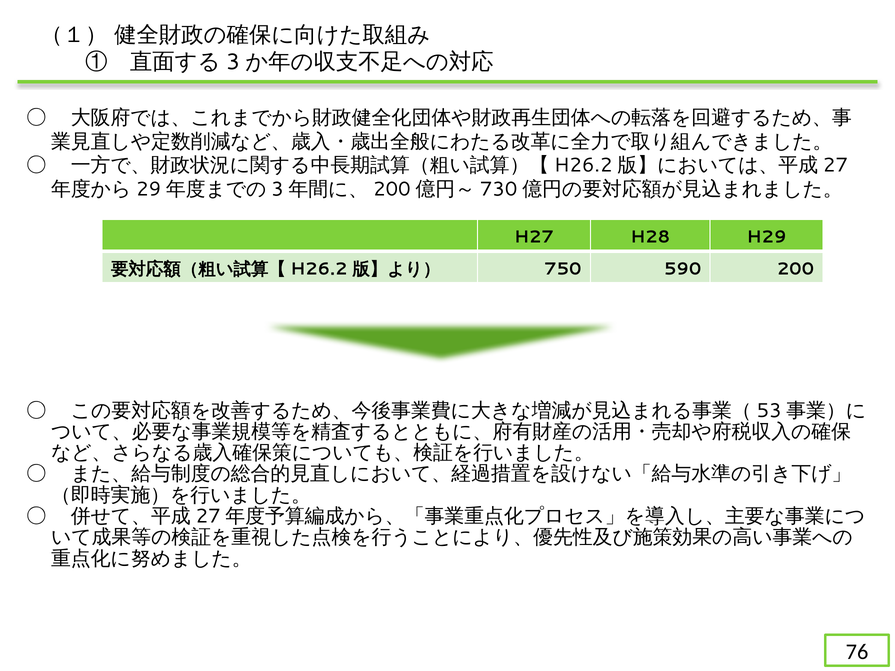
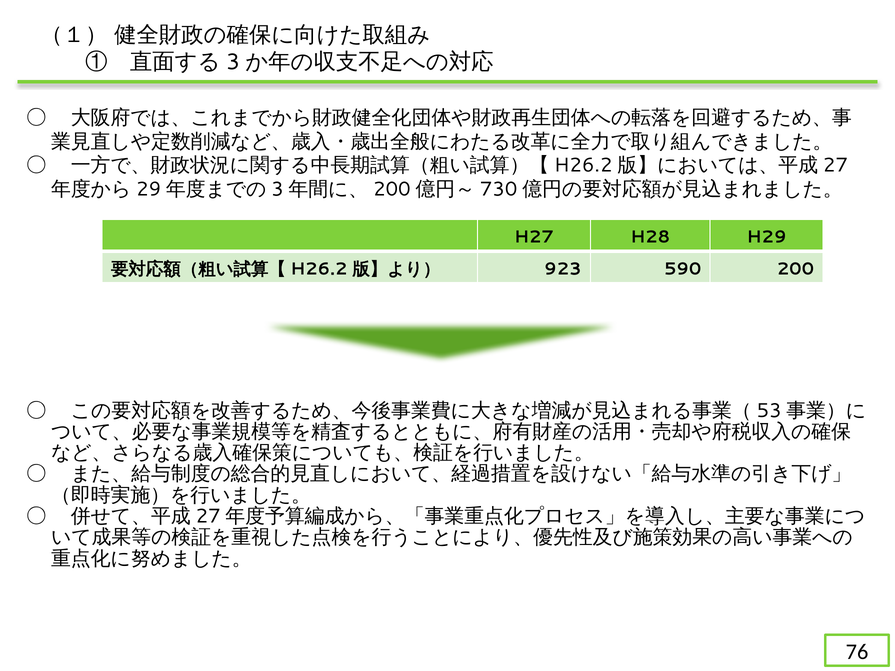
750: 750 -> 923 (563, 269)
